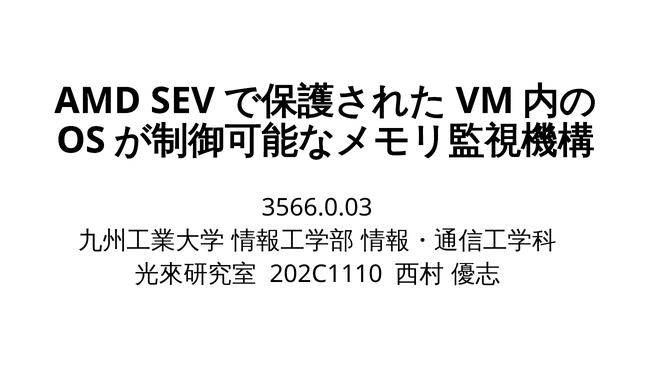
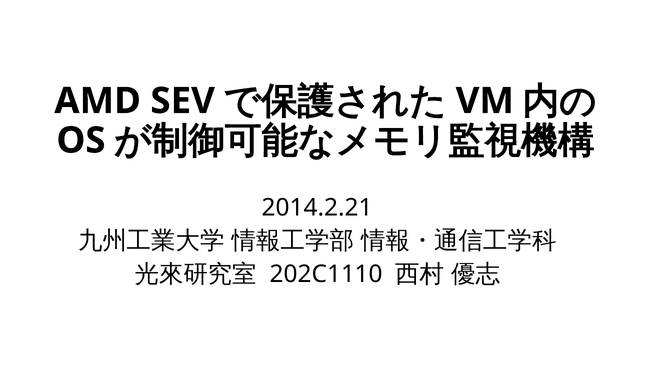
3566.0.03: 3566.0.03 -> 2014.2.21 (317, 208)
